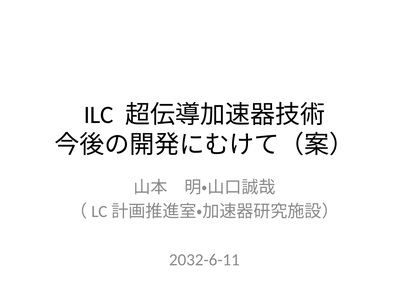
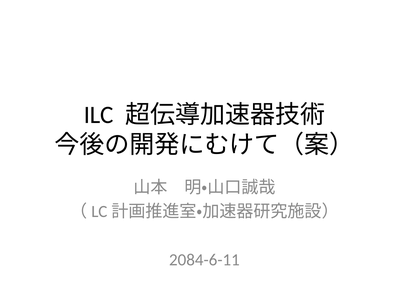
2032-6-11: 2032-6-11 -> 2084-6-11 (204, 260)
